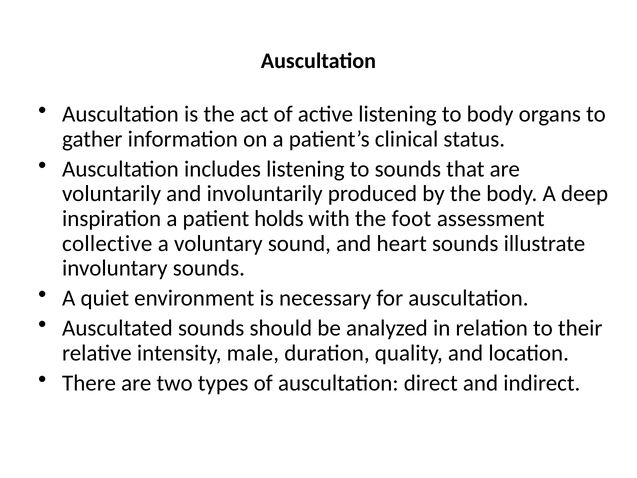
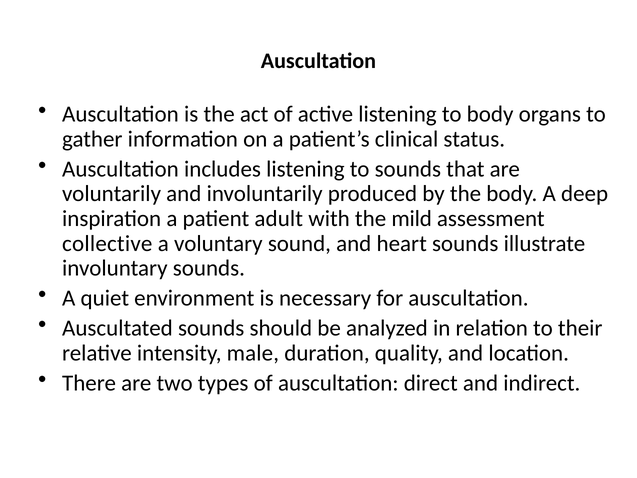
holds: holds -> adult (279, 219)
foot: foot -> mild (412, 219)
